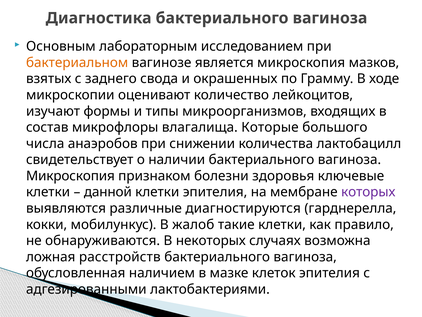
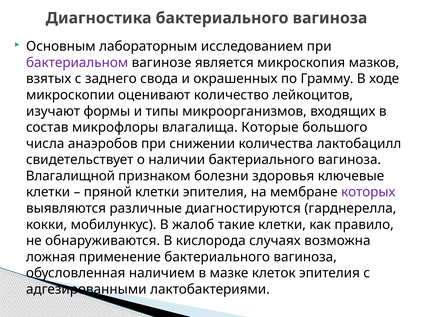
бактериальном colour: orange -> purple (77, 63)
Микроскопия: Микроскопия -> Влагалищной (70, 176)
данной: данной -> пряной (108, 192)
некоторых: некоторых -> кислорода (211, 240)
расстройств: расстройств -> применение (120, 257)
